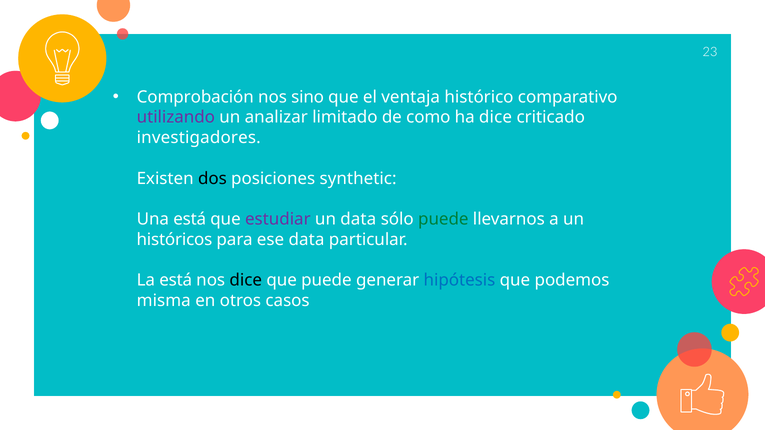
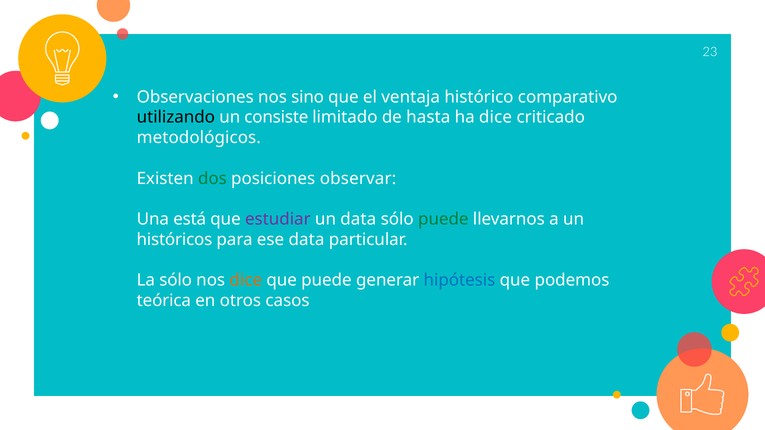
Comprobación: Comprobación -> Observaciones (195, 97)
utilizando colour: purple -> black (176, 117)
analizar: analizar -> consiste (276, 117)
como: como -> hasta (428, 117)
investigadores: investigadores -> metodológicos (199, 138)
dos colour: black -> green (212, 179)
synthetic: synthetic -> observar (358, 179)
La está: está -> sólo (176, 281)
dice colour: black -> orange (246, 281)
misma: misma -> teórica (164, 301)
